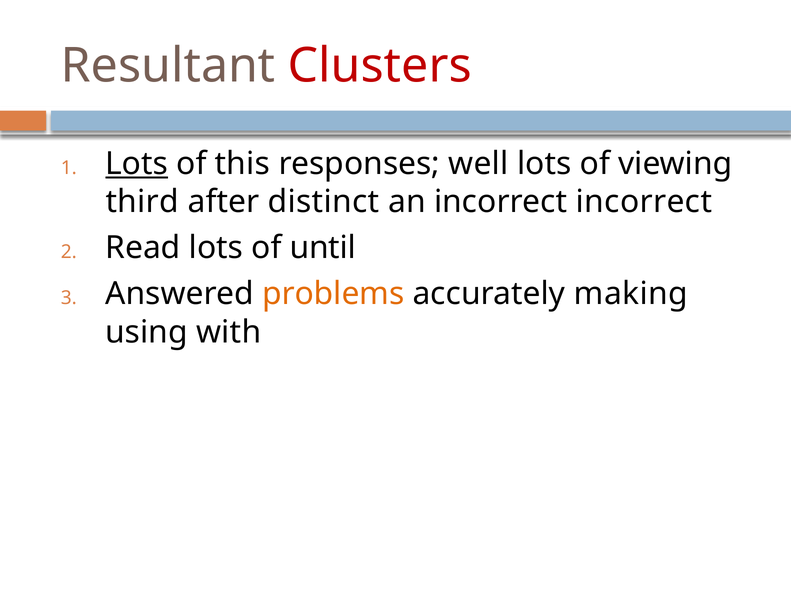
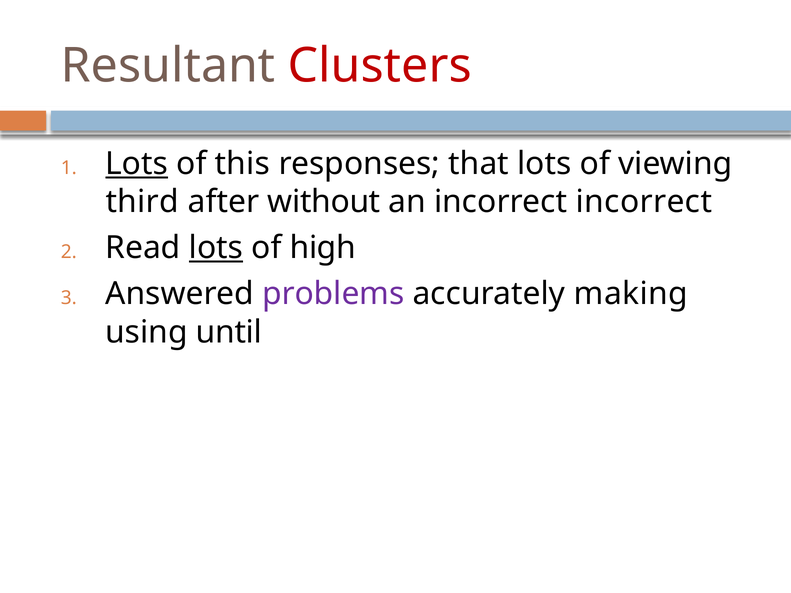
well: well -> that (479, 164)
distinct: distinct -> without (324, 202)
lots underline: none -> present (216, 248)
until: until -> high (323, 248)
problems colour: orange -> purple (333, 294)
with: with -> until (229, 332)
